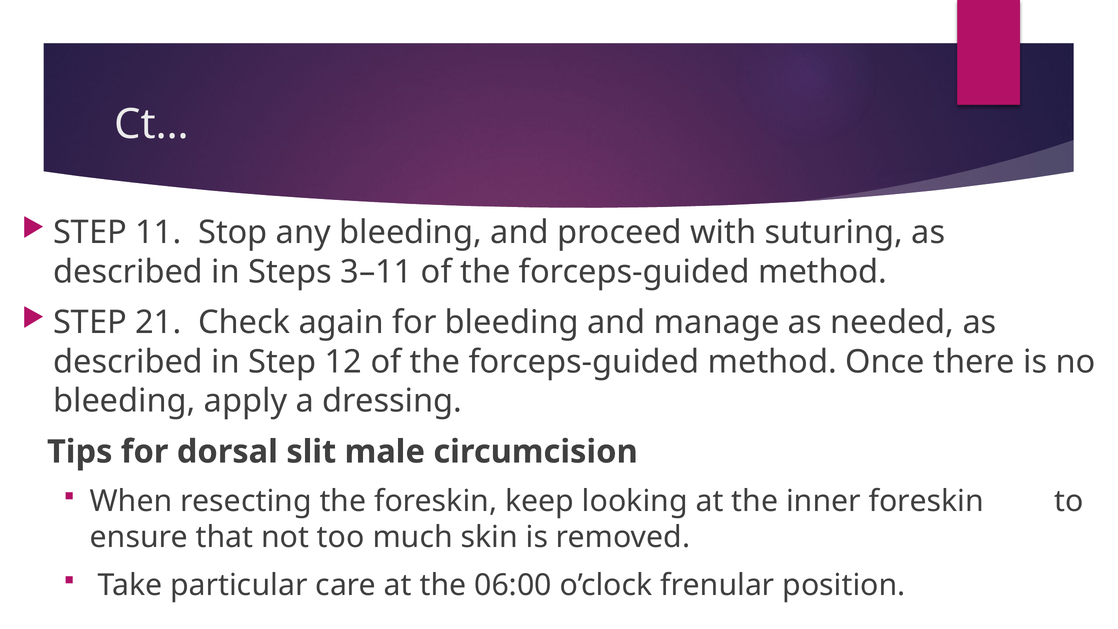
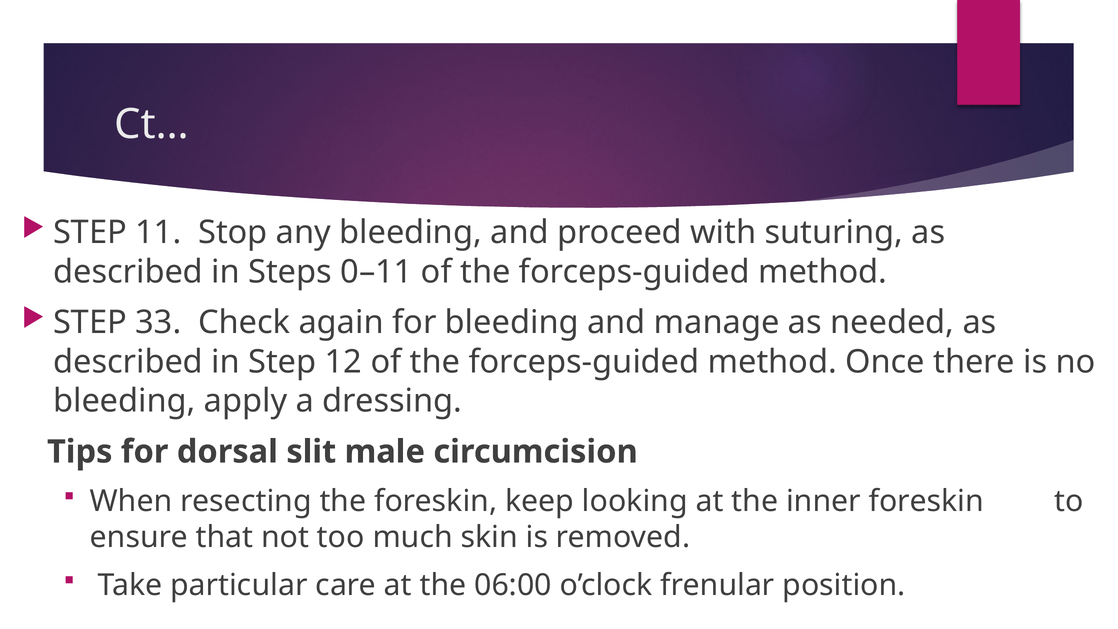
3–11: 3–11 -> 0–11 (376, 272)
21: 21 -> 33 (158, 323)
